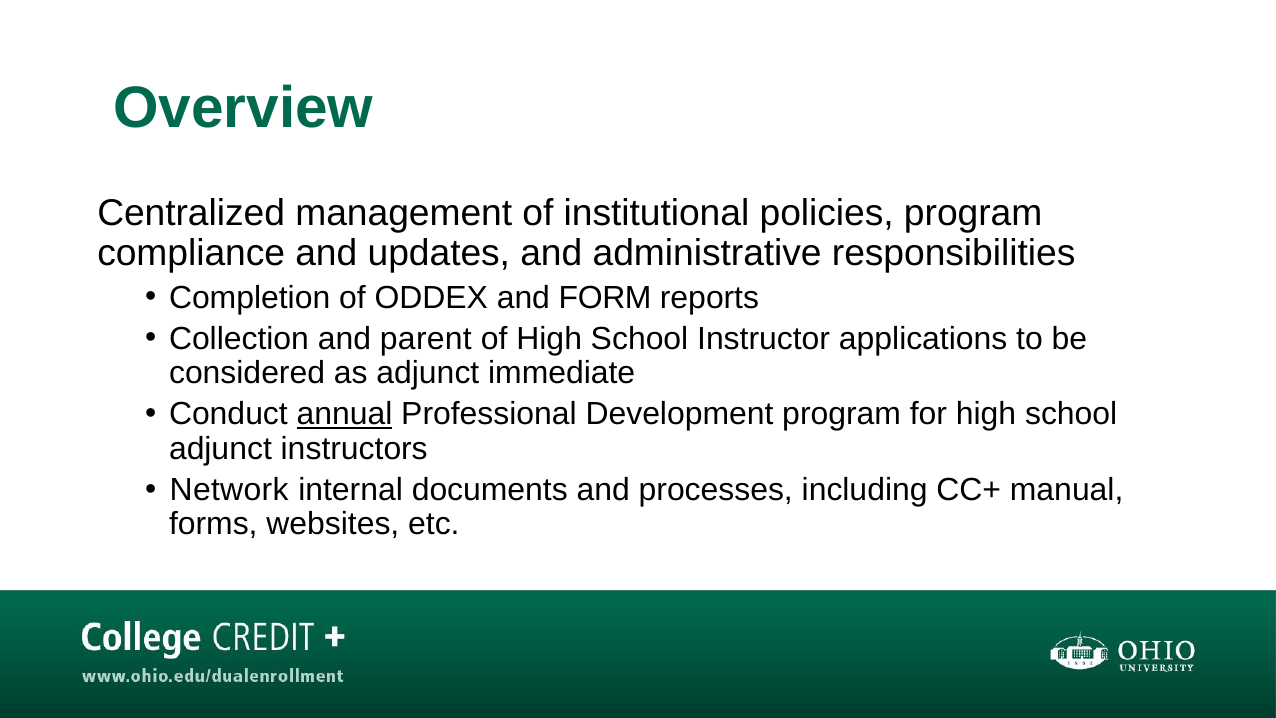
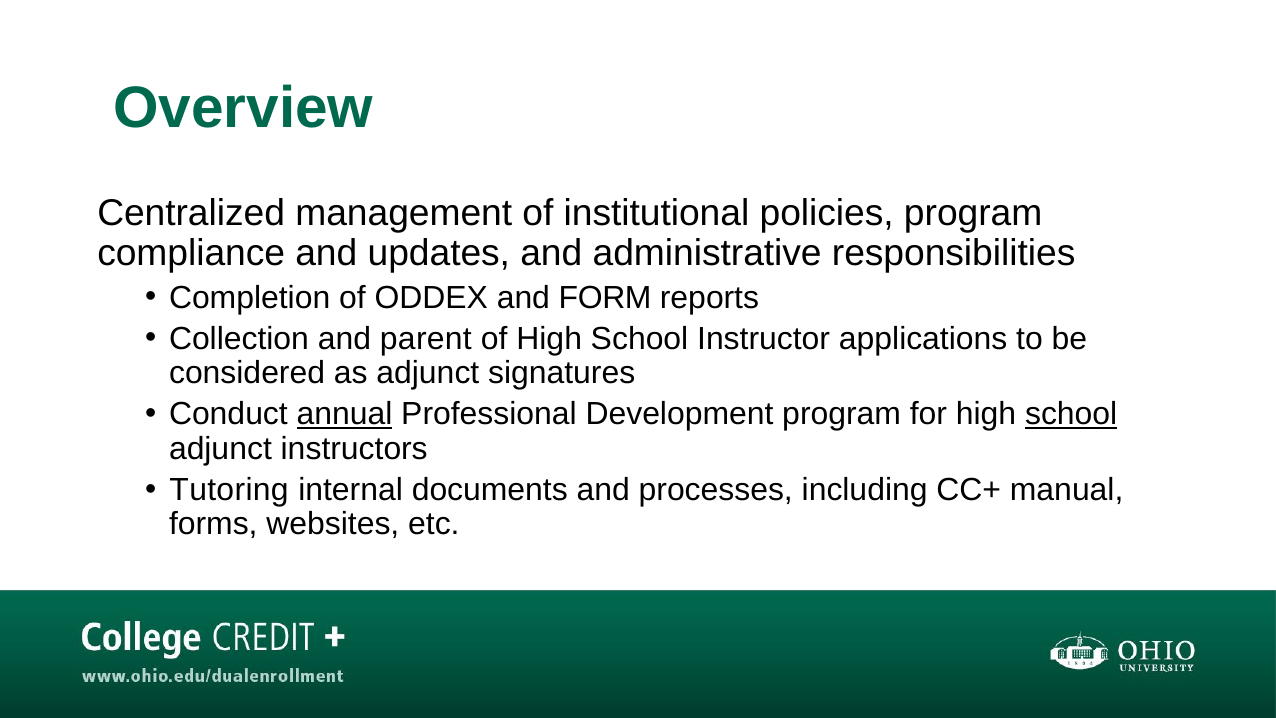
immediate: immediate -> signatures (562, 373)
school underline: none -> present (1071, 414)
Network: Network -> Tutoring (229, 490)
